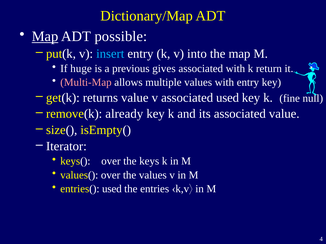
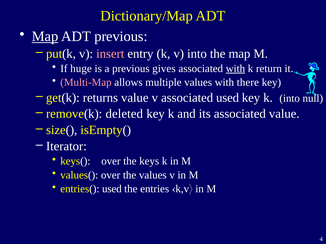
ADT possible: possible -> previous (121, 37)
insert colour: light blue -> pink (110, 54)
with underline: none -> present (235, 69)
with entry: entry -> there (248, 83)
k fine: fine -> into (290, 98)
already: already -> deleted (124, 114)
